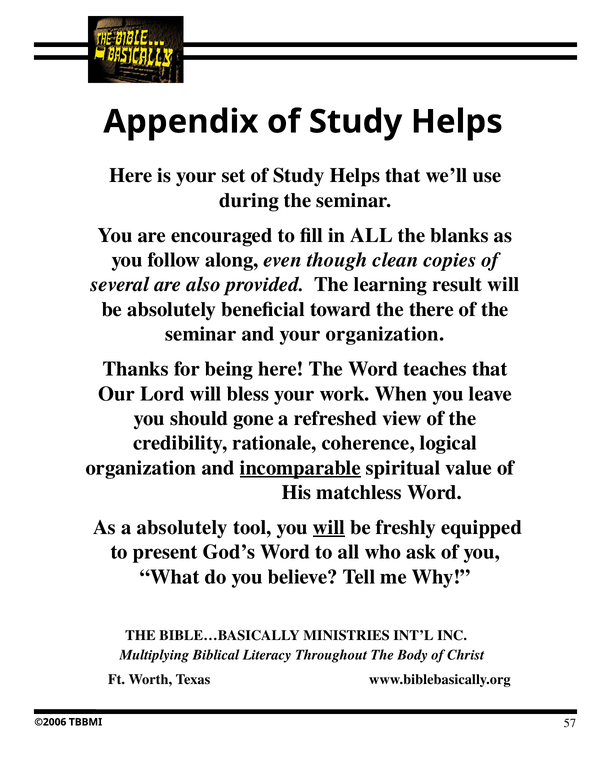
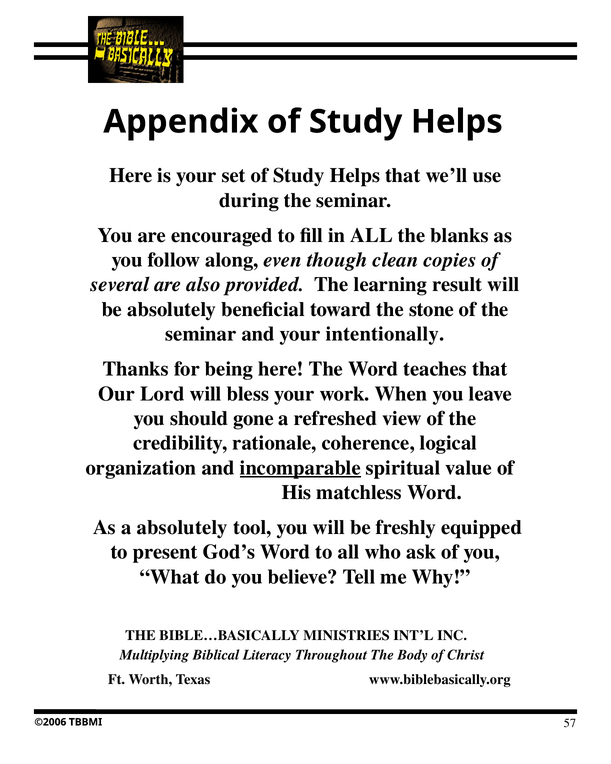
there: there -> stone (431, 309)
your organization: organization -> intentionally (385, 334)
will underline: present -> none (329, 528)
